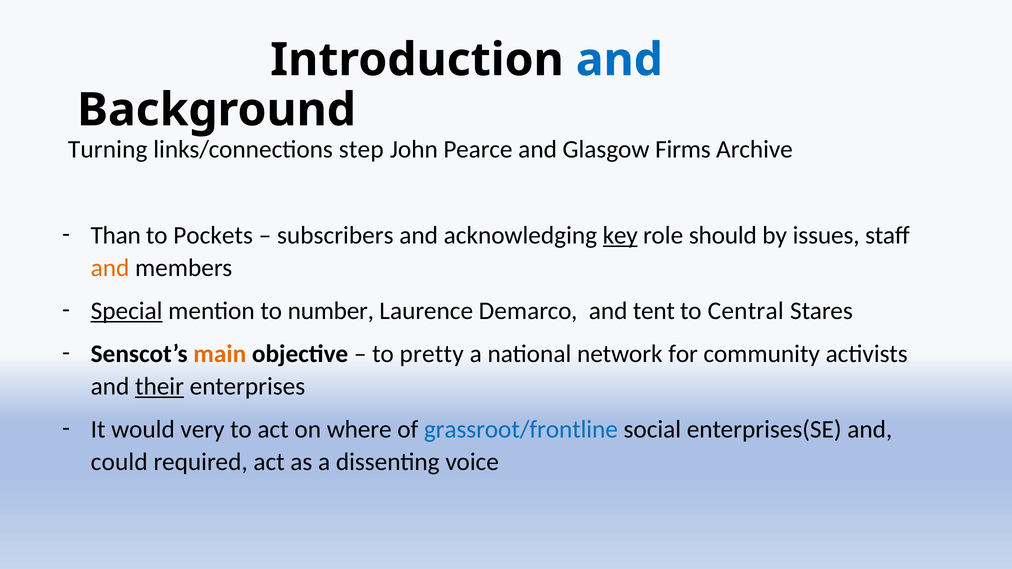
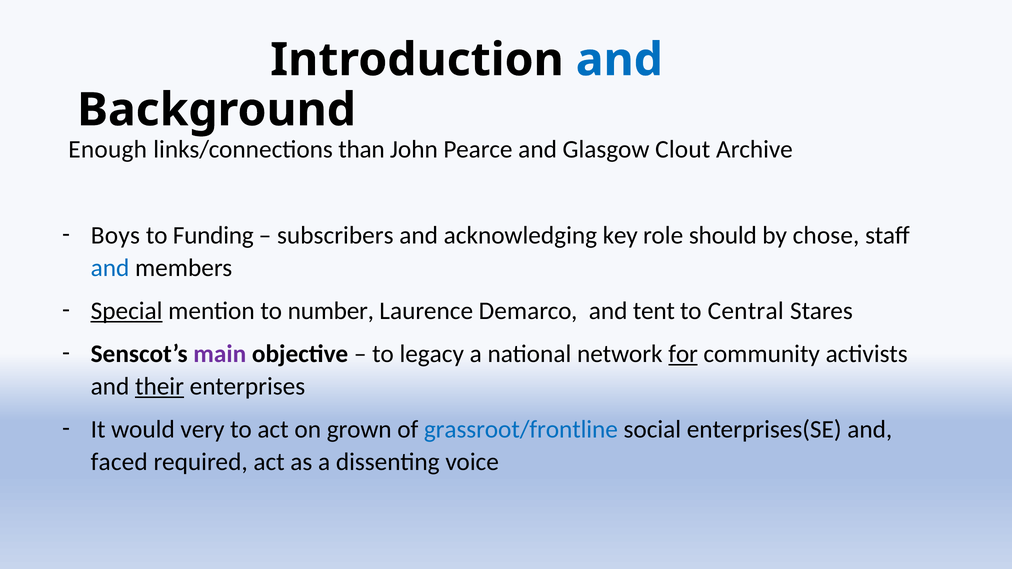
Turning: Turning -> Enough (108, 150)
step: step -> than (362, 150)
Firms: Firms -> Clout (683, 150)
Than: Than -> Boys (115, 236)
Pockets: Pockets -> Funding (213, 236)
key underline: present -> none (620, 236)
issues: issues -> chose (826, 236)
and colour: orange -> blue (110, 268)
main colour: orange -> purple (220, 354)
pretty: pretty -> legacy (432, 354)
for underline: none -> present (683, 354)
where: where -> grown (359, 430)
could: could -> faced (119, 462)
